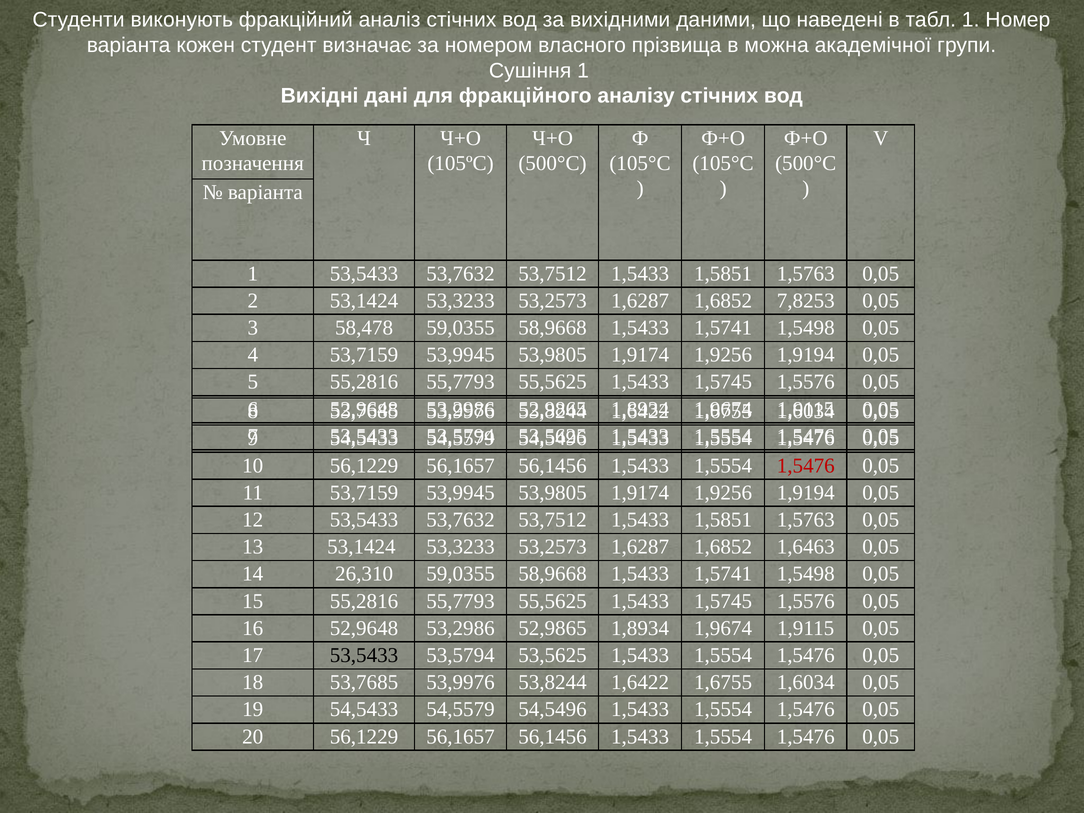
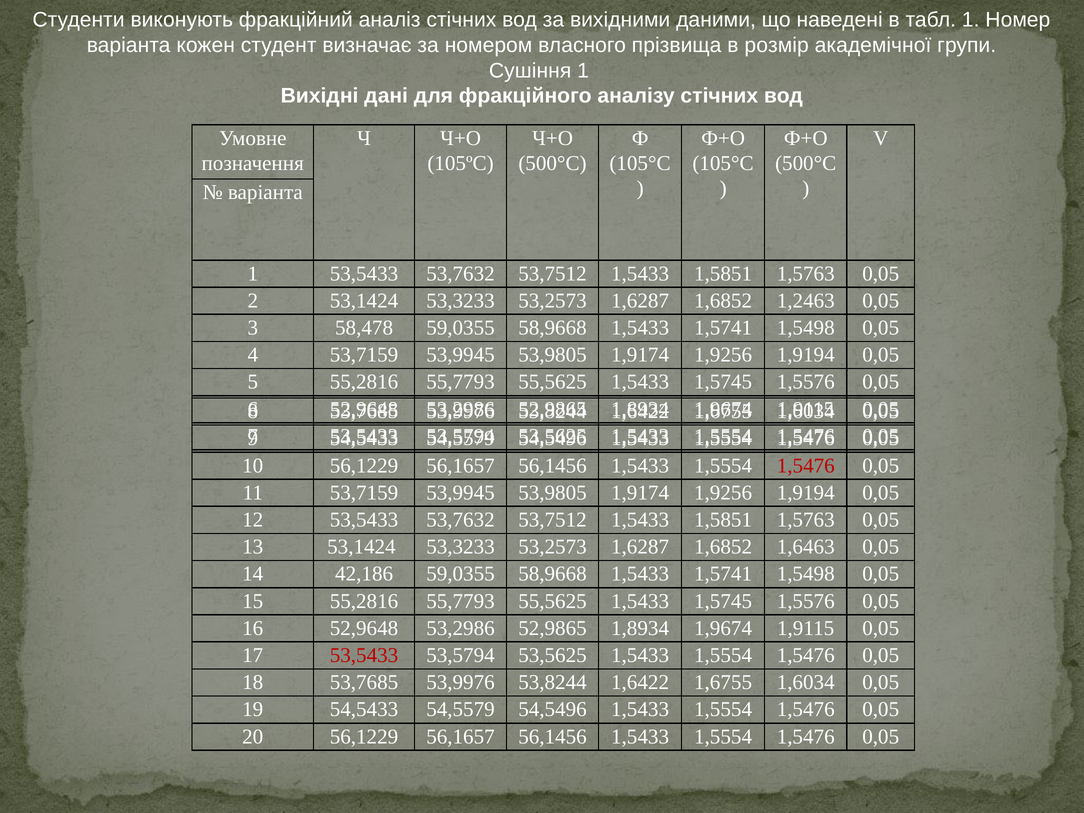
можна: можна -> розмір (777, 45)
7,8253: 7,8253 -> 1,2463 (806, 301)
26,310: 26,310 -> 42,186 (364, 574)
53,5433 colour: black -> red (364, 655)
